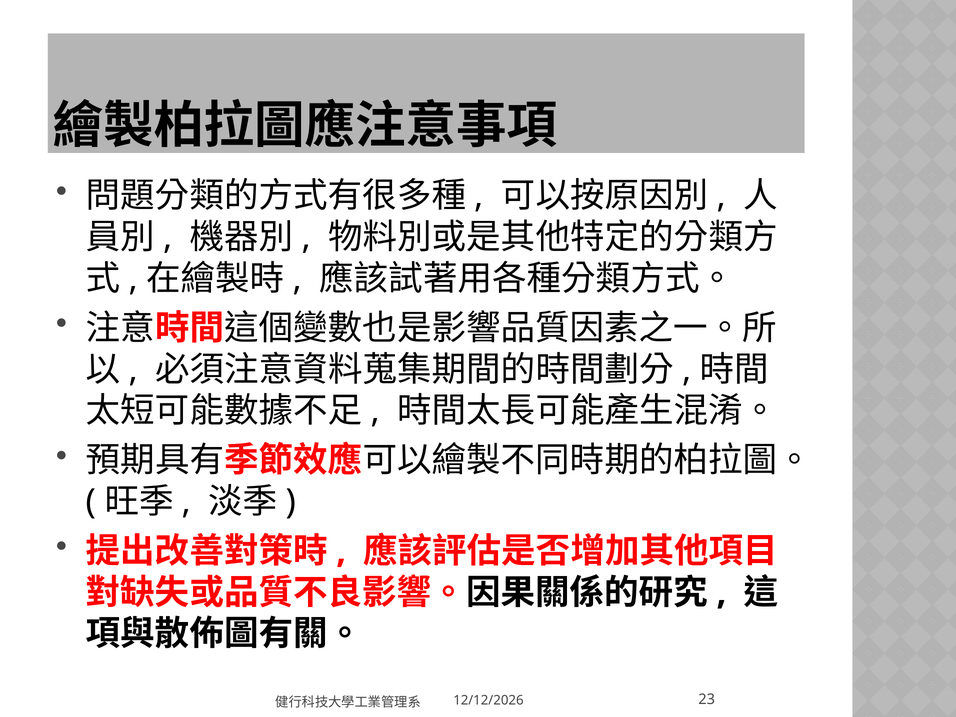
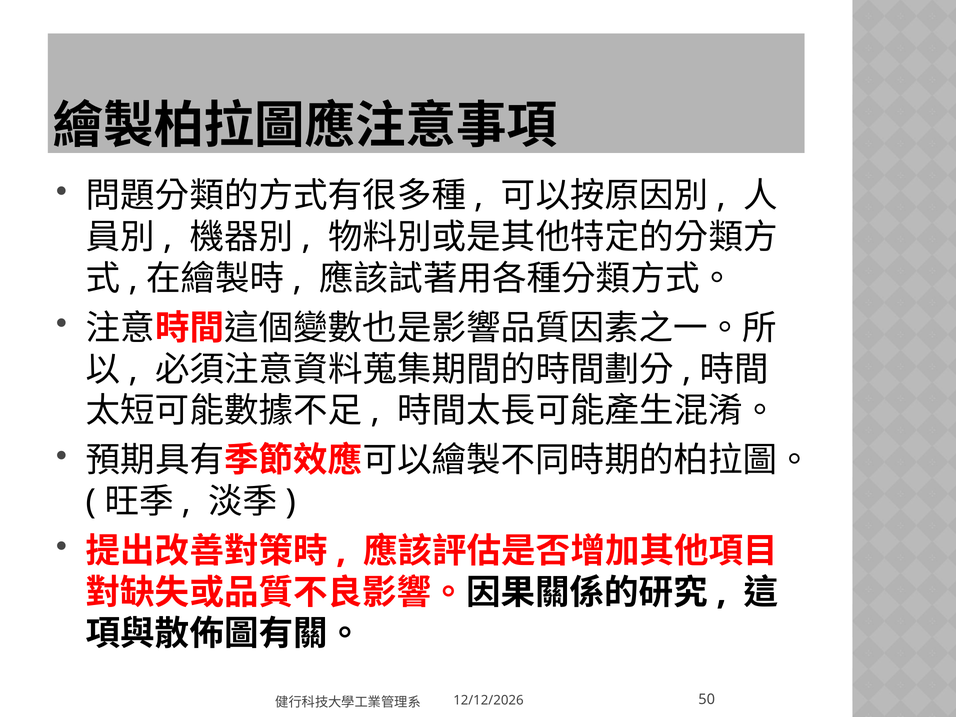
23: 23 -> 50 (707, 699)
